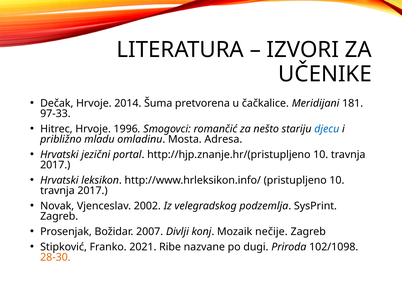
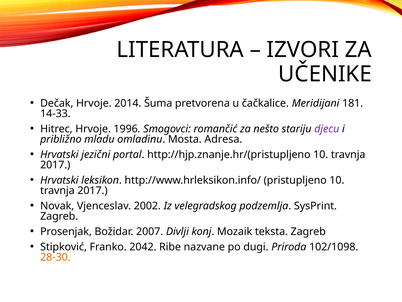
97-33: 97-33 -> 14-33 (55, 114)
djecu colour: blue -> purple (327, 129)
nečije: nečije -> teksta (271, 231)
2021: 2021 -> 2042 (143, 247)
